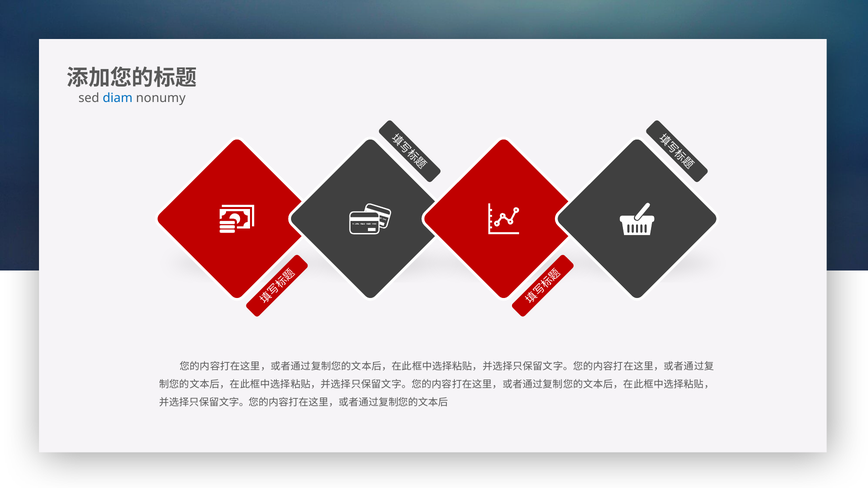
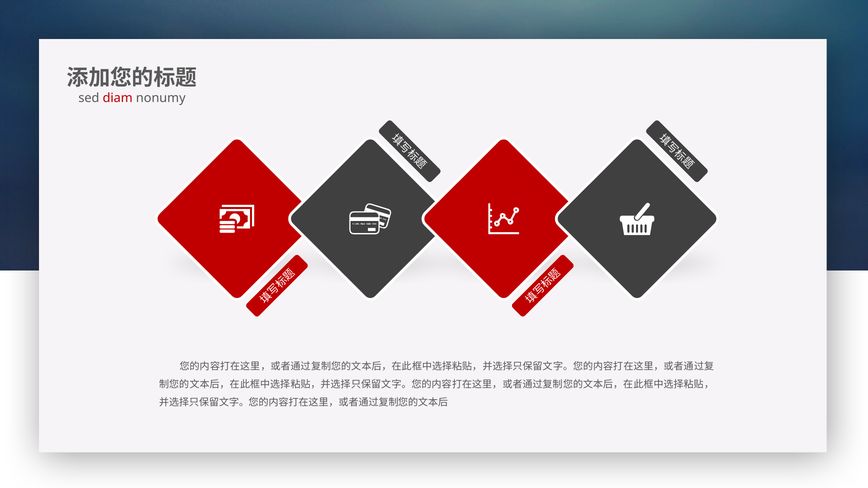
diam colour: blue -> red (118, 98)
